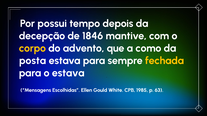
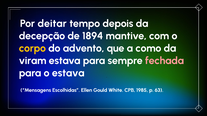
possui: possui -> deitar (52, 24)
1846: 1846 -> 1894 (93, 36)
posta: posta -> viram (33, 61)
fechada colour: yellow -> pink (164, 61)
